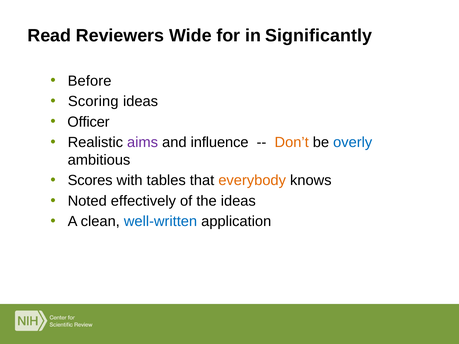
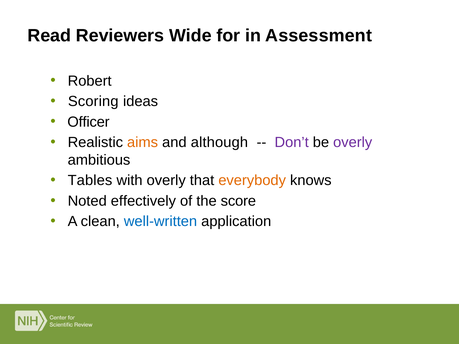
Significantly: Significantly -> Assessment (319, 36)
Before: Before -> Robert (90, 81)
aims colour: purple -> orange (143, 142)
influence: influence -> although (219, 142)
Don’t colour: orange -> purple (292, 142)
overly colour: blue -> purple (353, 142)
Scores: Scores -> Tables (90, 181)
with tables: tables -> overly (166, 181)
the ideas: ideas -> score (238, 201)
